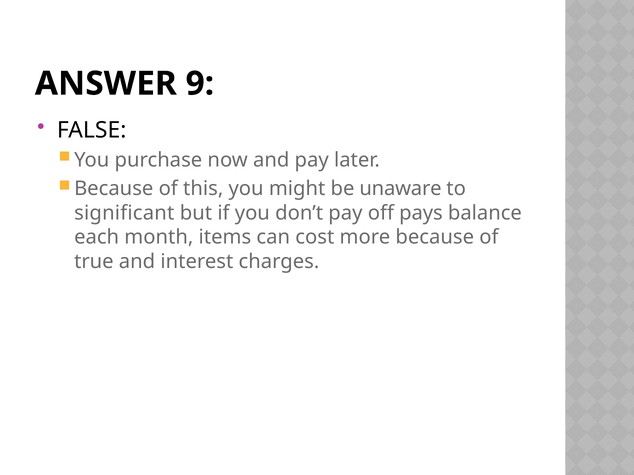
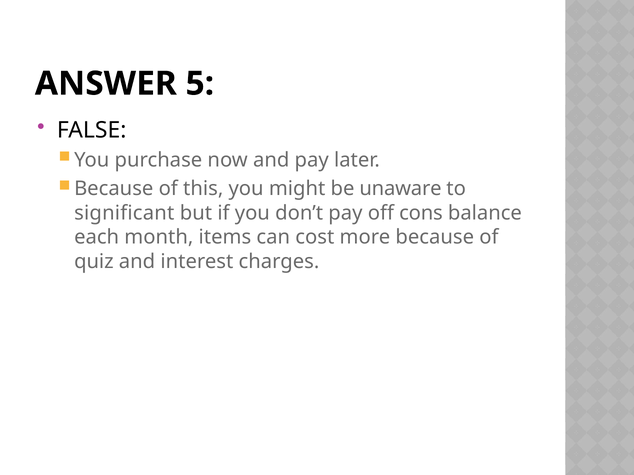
9: 9 -> 5 (200, 84)
pays: pays -> cons (421, 213)
true: true -> quiz (94, 262)
